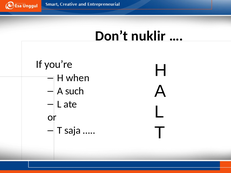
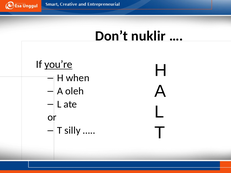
you’re underline: none -> present (58, 64)
such: such -> oleh (75, 91)
saja: saja -> silly (72, 131)
